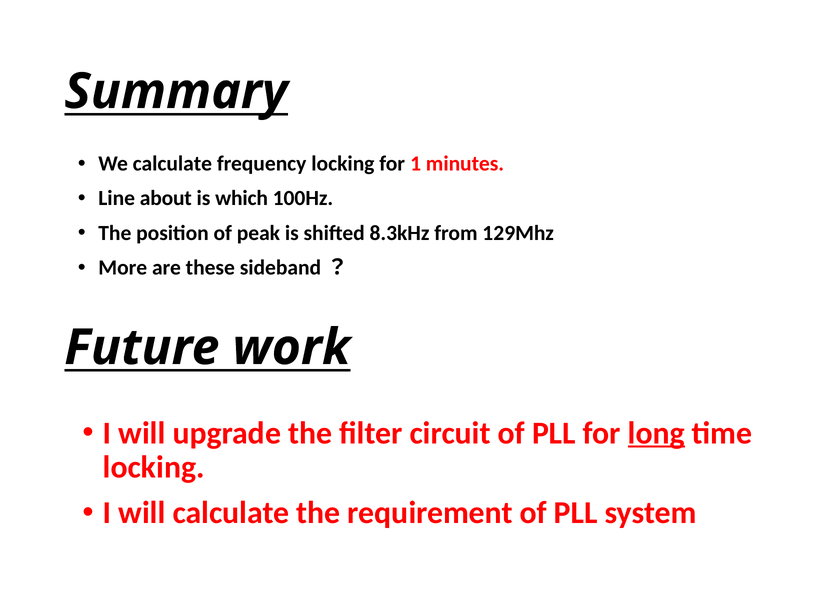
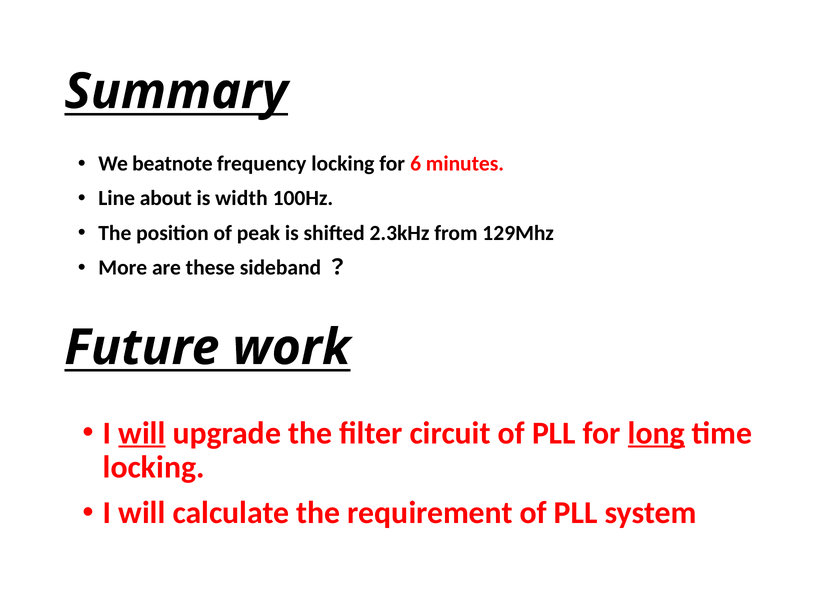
We calculate: calculate -> beatnote (172, 164)
1: 1 -> 6 (416, 164)
which: which -> width (241, 198)
8.3kHz: 8.3kHz -> 2.3kHz (400, 233)
will underline: none -> present (142, 433)
